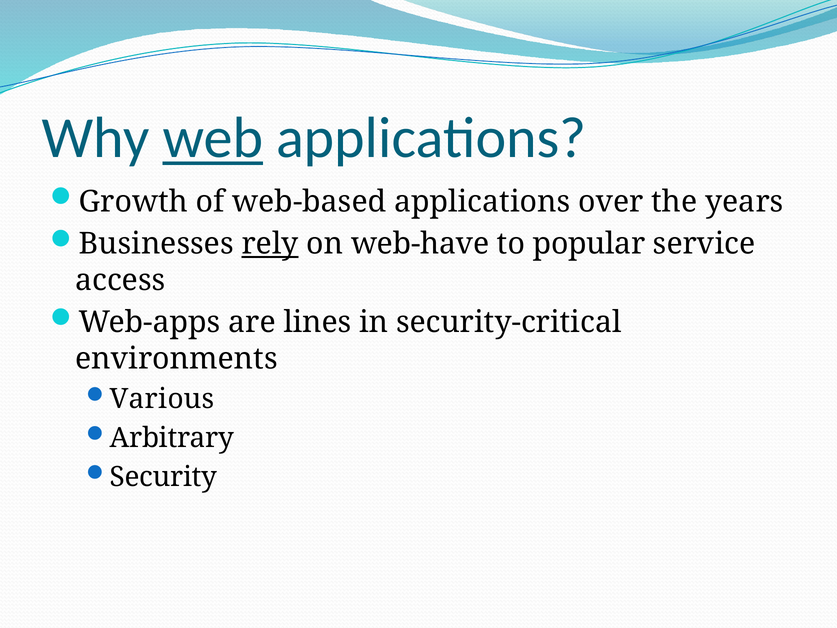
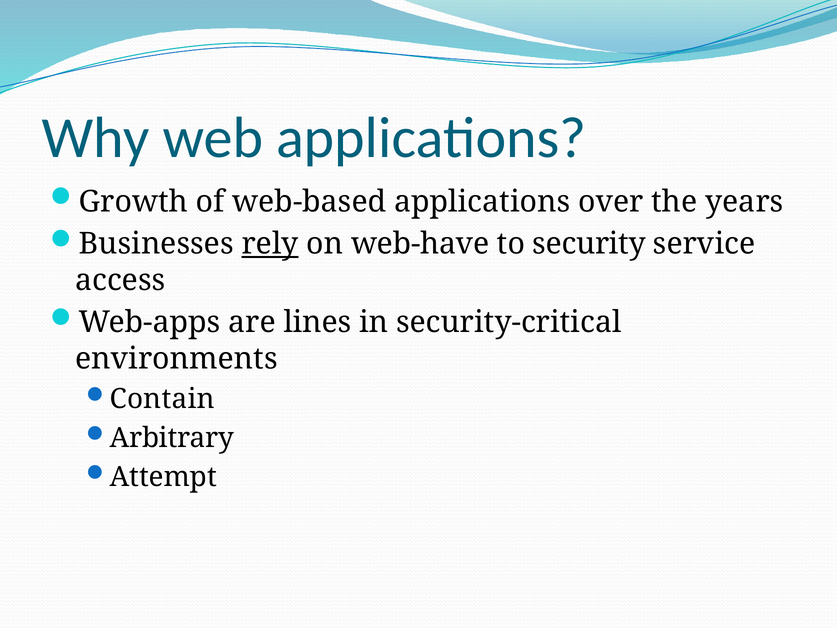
web underline: present -> none (213, 138)
popular: popular -> security (589, 244)
Various: Various -> Contain (162, 399)
Security: Security -> Attempt (163, 477)
